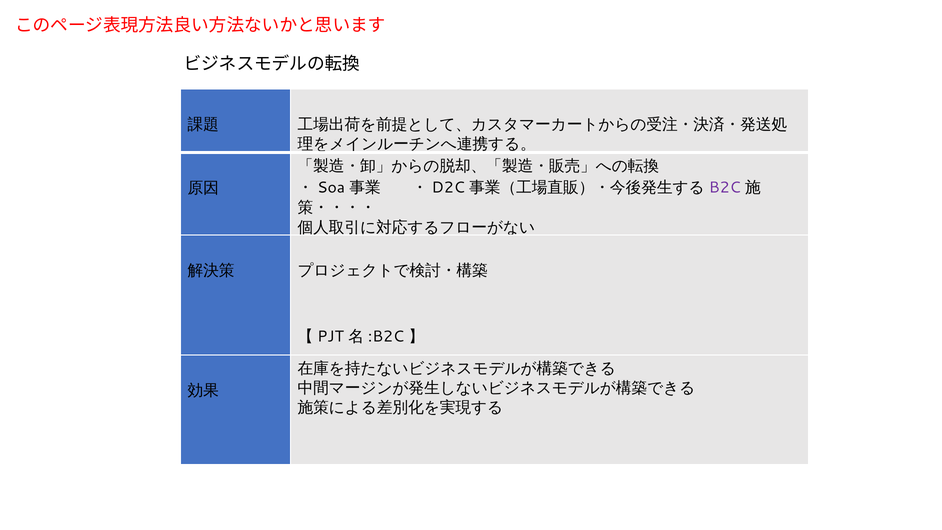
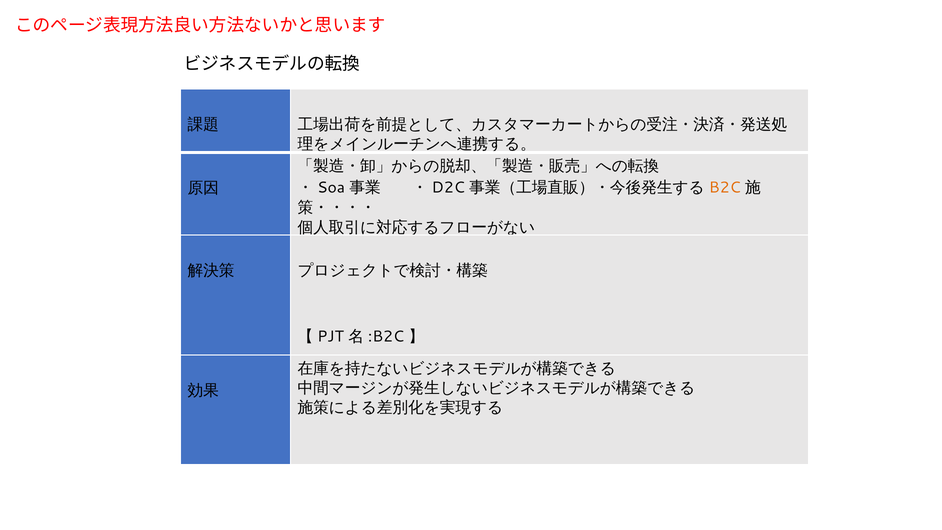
B2C colour: purple -> orange (725, 188)
